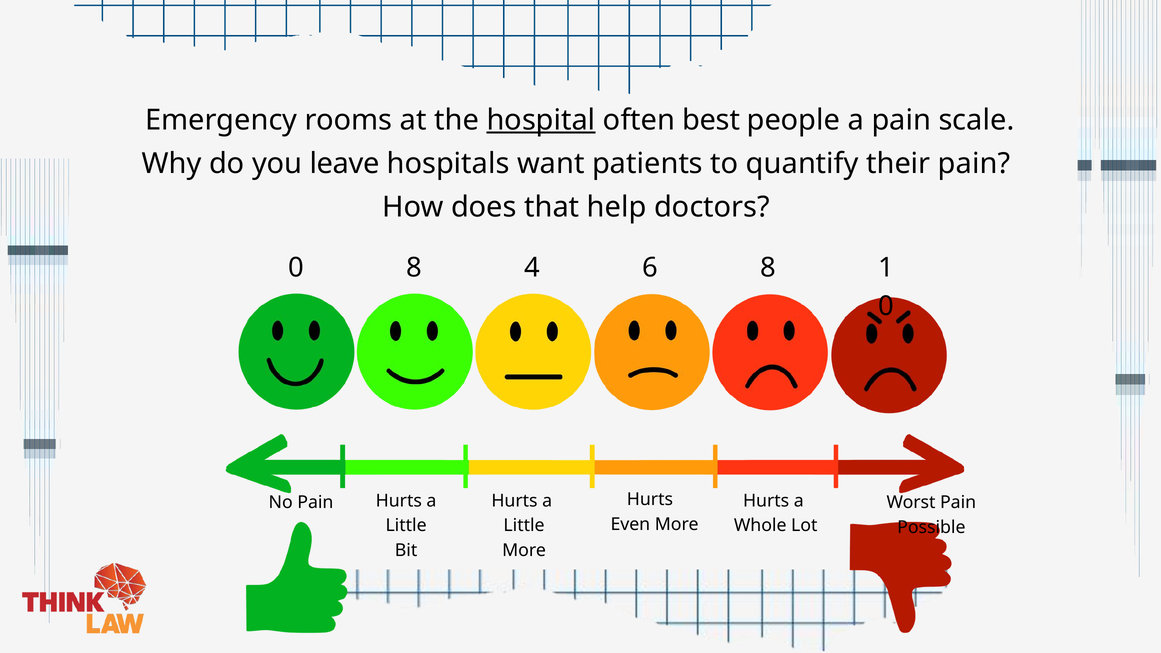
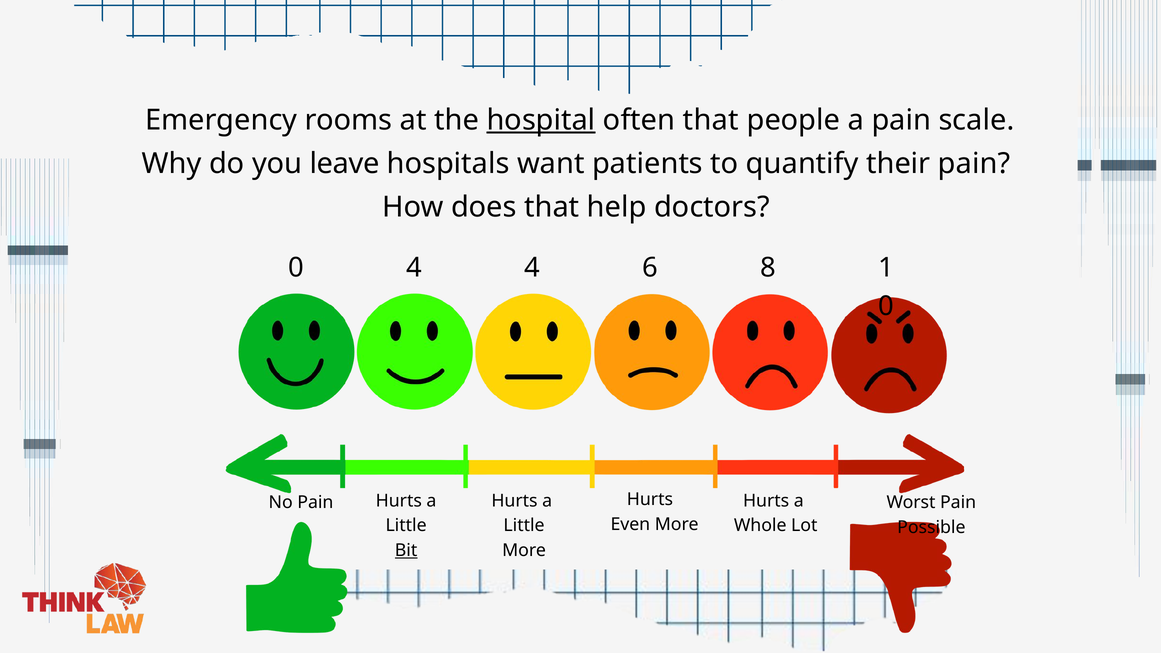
often best: best -> that (711, 120)
0 8: 8 -> 4 (414, 268)
Bit underline: none -> present (406, 550)
